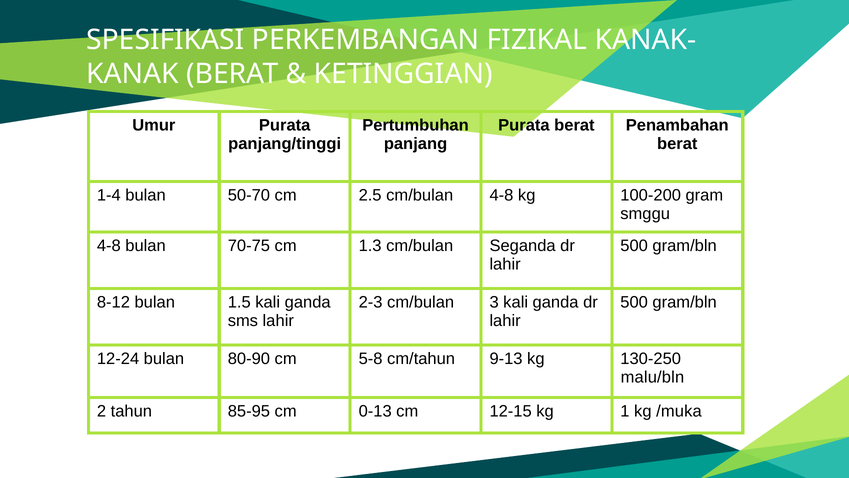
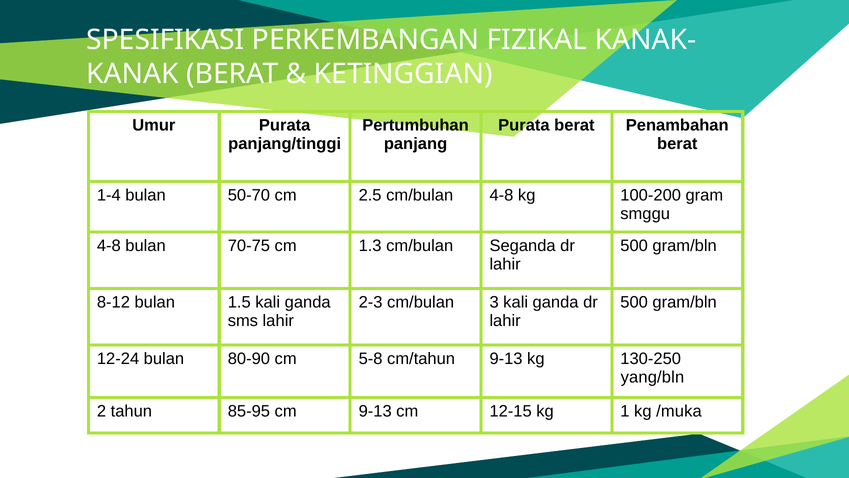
malu/bln: malu/bln -> yang/bln (652, 377)
cm 0-13: 0-13 -> 9-13 (375, 411)
